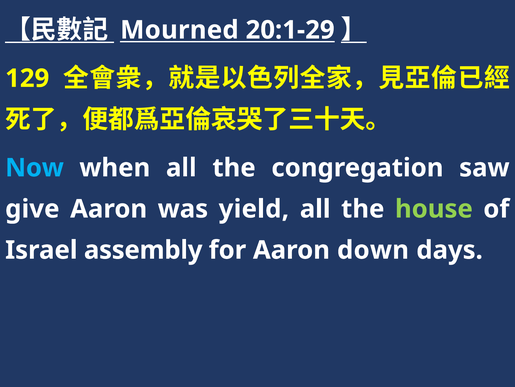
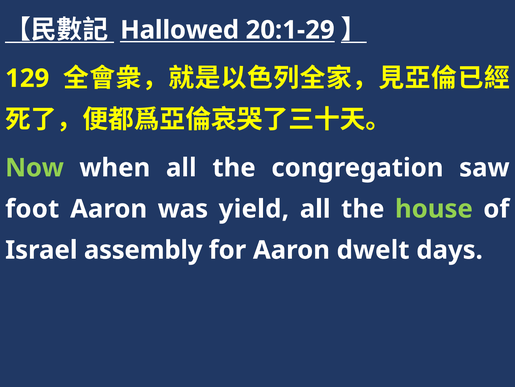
Mourned: Mourned -> Hallowed (180, 30)
Now colour: light blue -> light green (34, 168)
give: give -> foot (32, 209)
down: down -> dwelt (373, 250)
